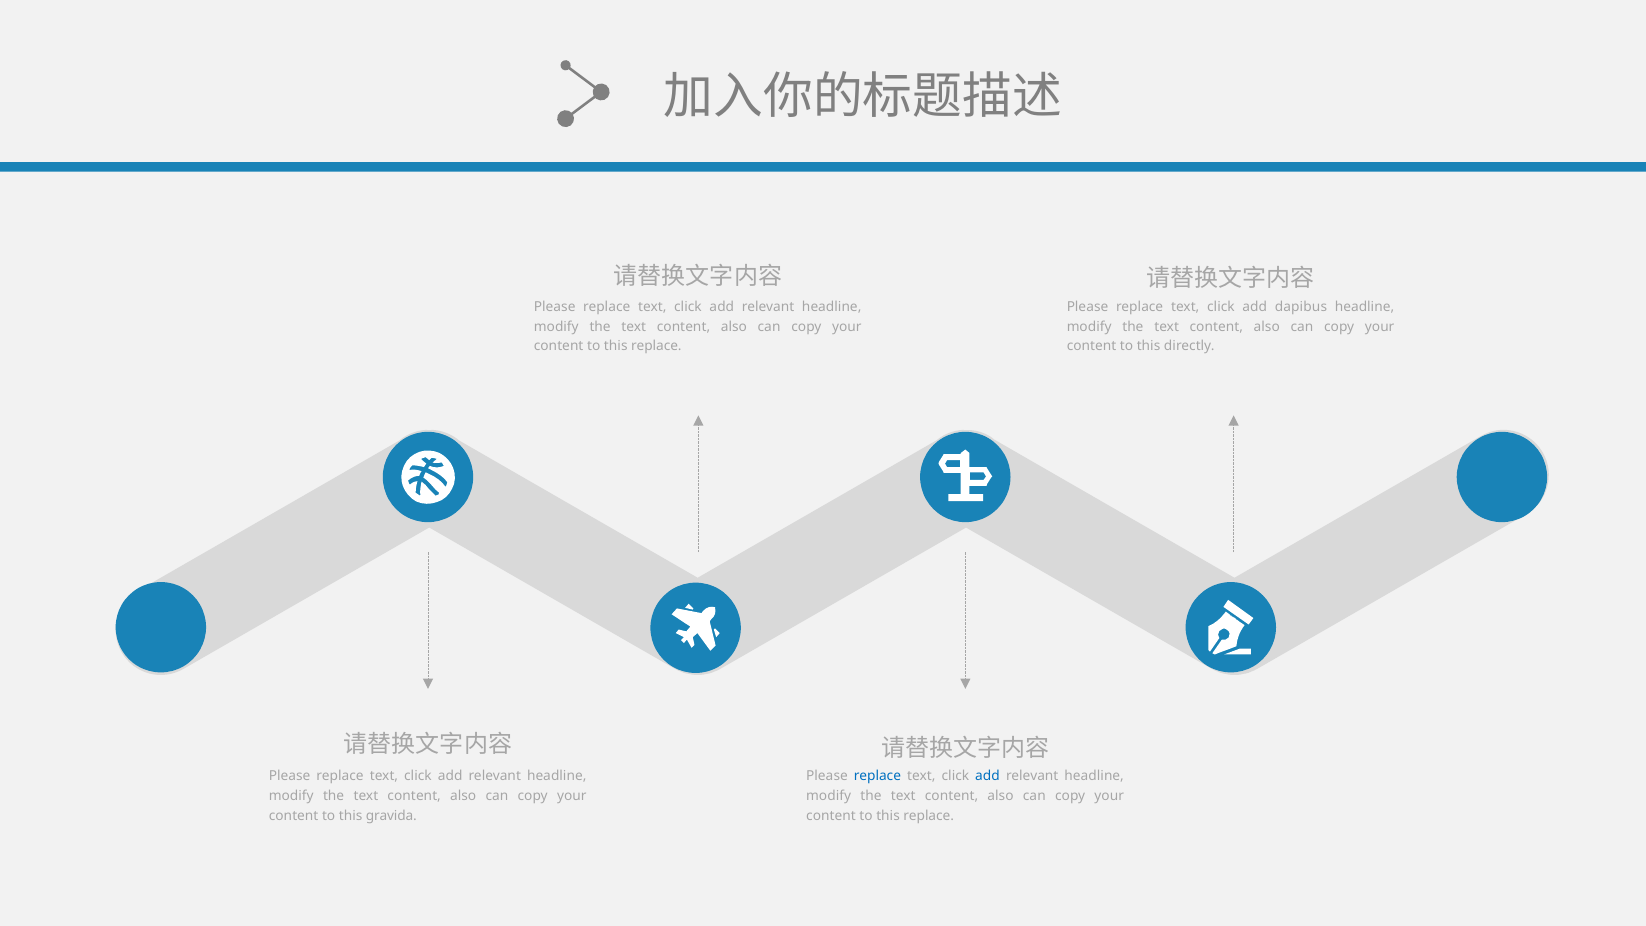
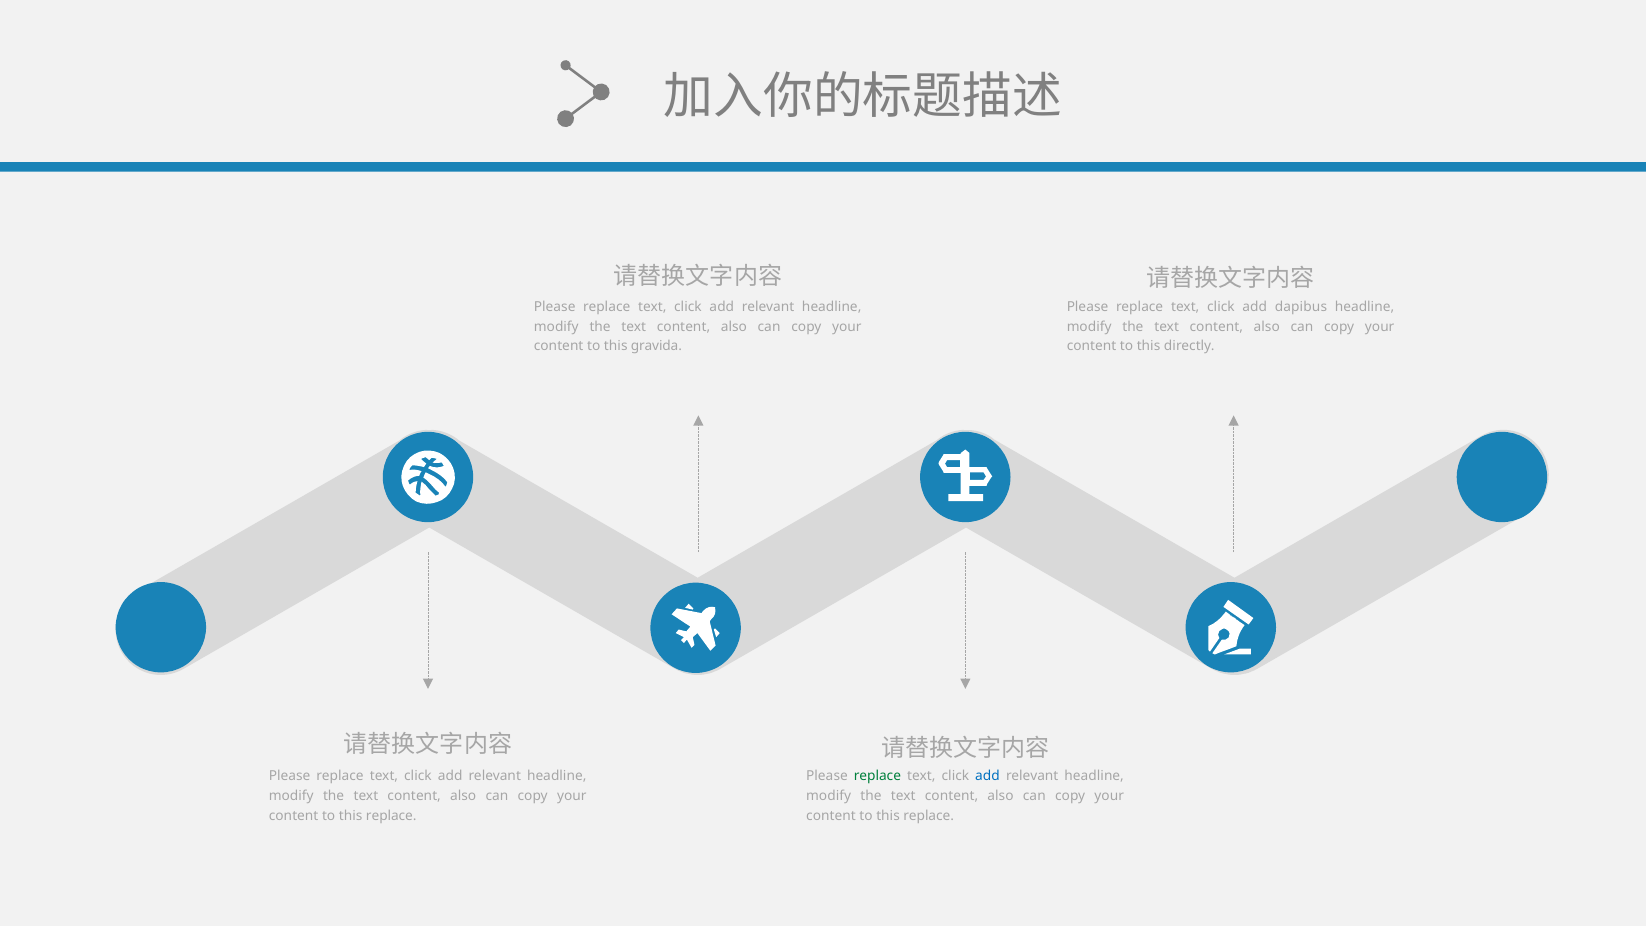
replace: replace -> gravida (656, 346)
replace colour: blue -> green (877, 776)
gravida: gravida -> replace (391, 816)
